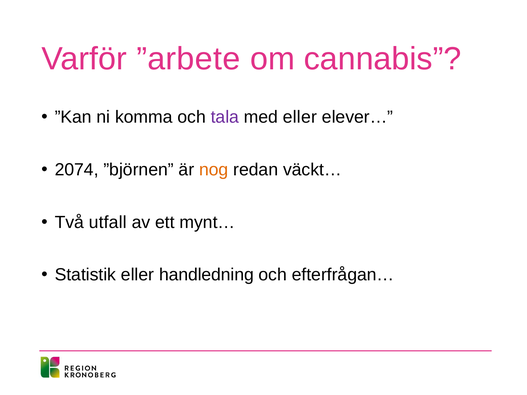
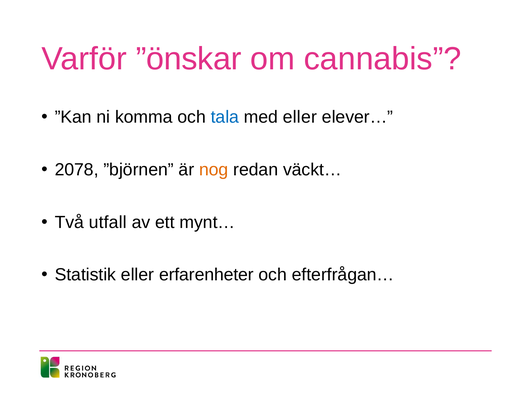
”arbete: ”arbete -> ”önskar (189, 59)
tala colour: purple -> blue (225, 117)
2074: 2074 -> 2078 (77, 170)
handledning: handledning -> erfarenheter (206, 275)
